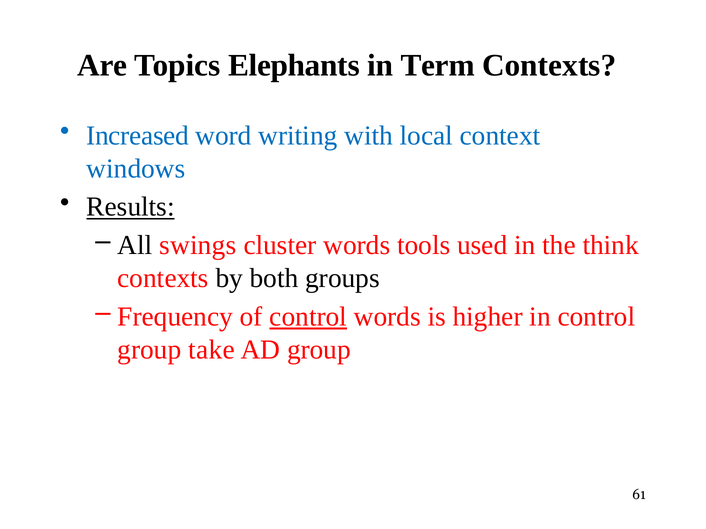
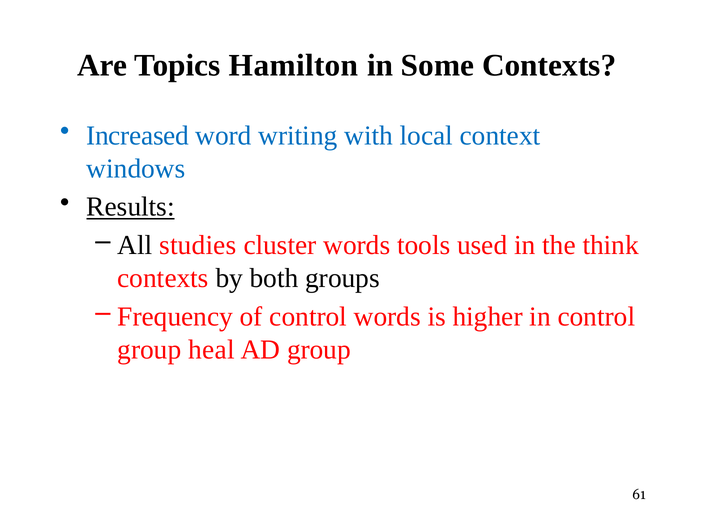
Elephants: Elephants -> Hamilton (294, 65)
Term: Term -> Some (438, 65)
swings: swings -> studies (198, 246)
control underline: present -> none (308, 317)
take: take -> heal (212, 350)
